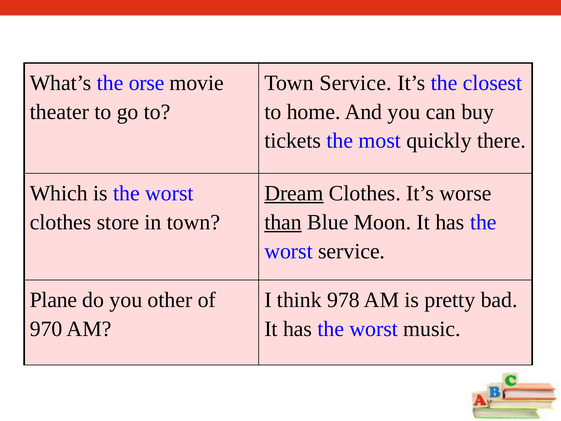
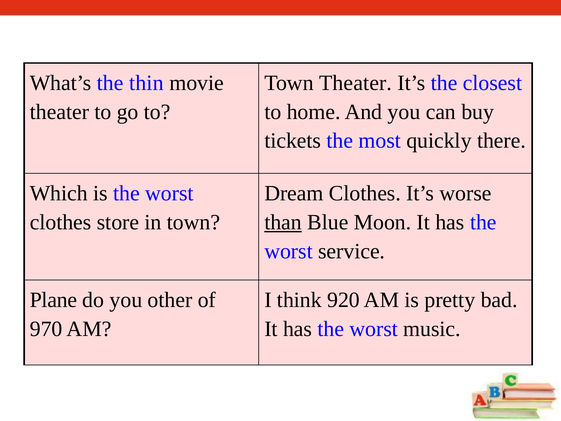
orse: orse -> thin (146, 83)
Town Service: Service -> Theater (356, 83)
Dream underline: present -> none (294, 193)
978: 978 -> 920 (344, 300)
